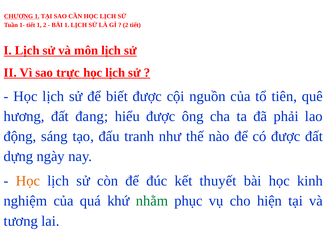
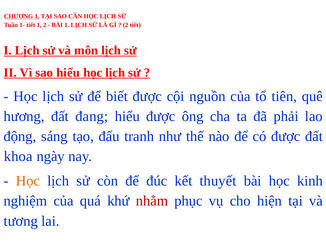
sao trực: trực -> hiểu (68, 72)
dựng: dựng -> khoa (18, 156)
nhằm colour: green -> red (152, 201)
